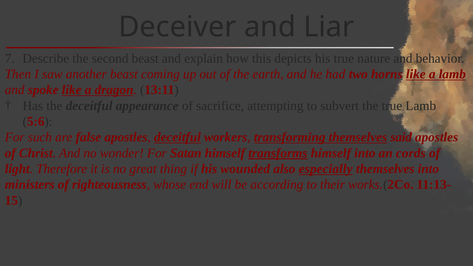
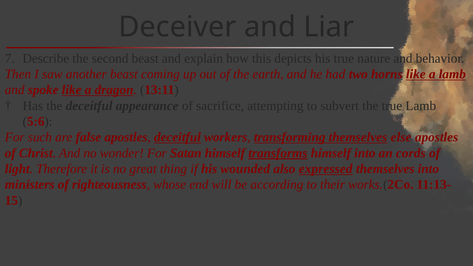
said: said -> else (401, 137)
especially: especially -> expressed (326, 169)
